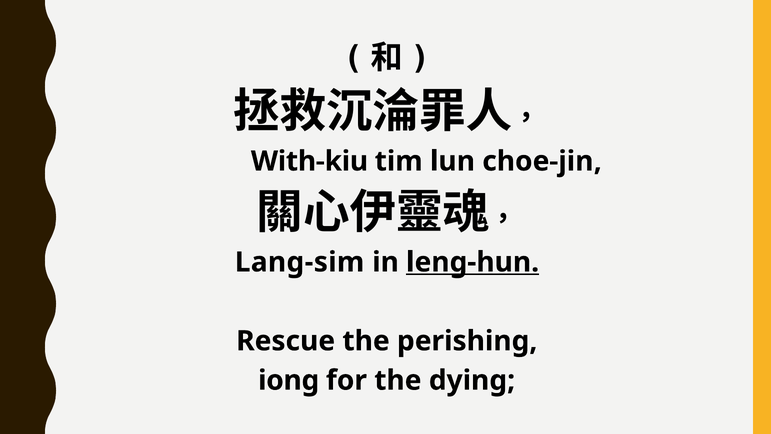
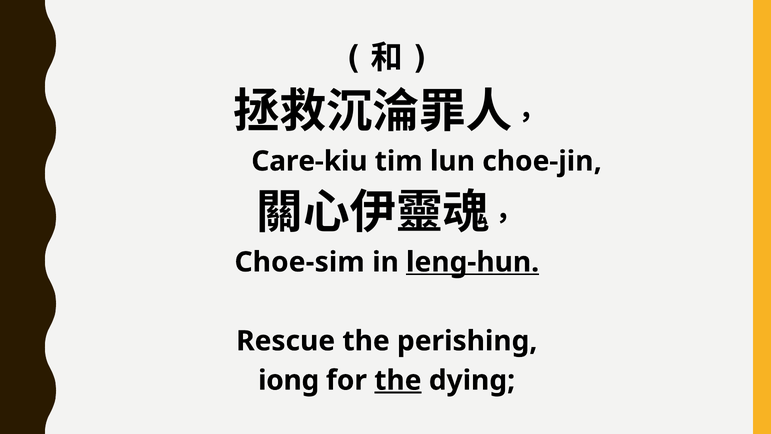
With-kiu: With-kiu -> Care-kiu (309, 161)
Lang-sim: Lang-sim -> Choe-sim (300, 262)
the underline: none -> present (398, 380)
